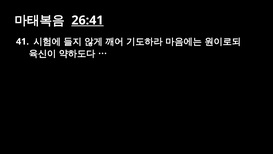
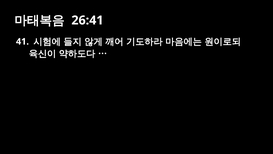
26:41 underline: present -> none (87, 20)
